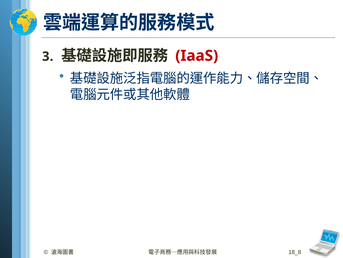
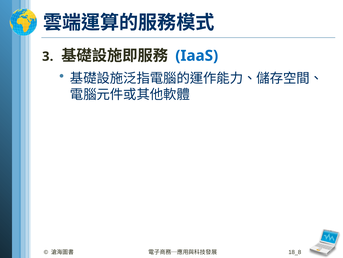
IaaS colour: red -> blue (197, 56)
